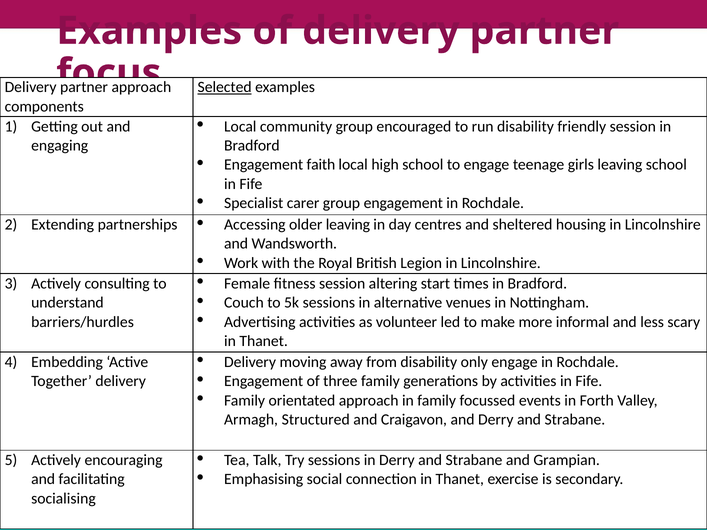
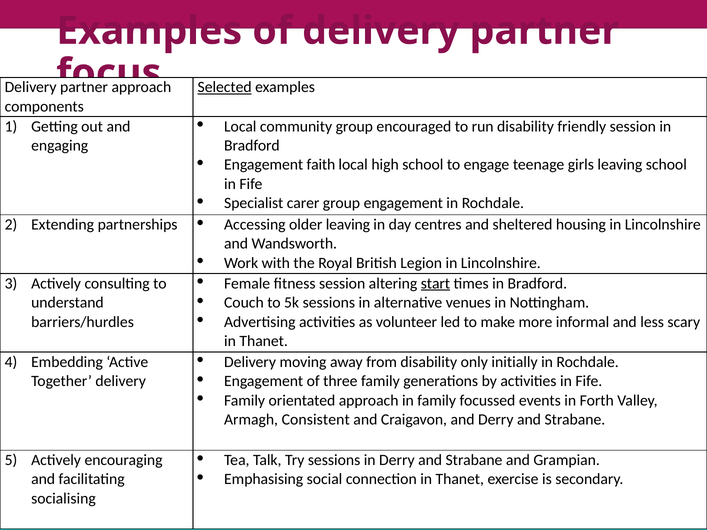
start underline: none -> present (435, 284)
only engage: engage -> initially (515, 362)
Structured: Structured -> Consistent (316, 420)
